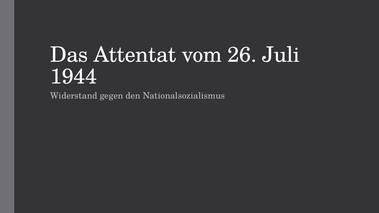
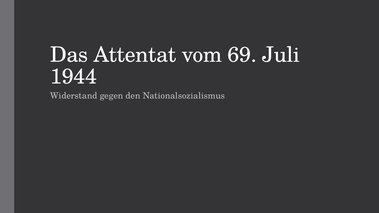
26: 26 -> 69 (242, 55)
